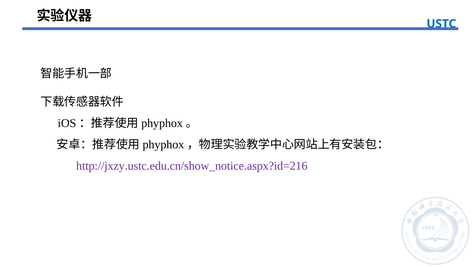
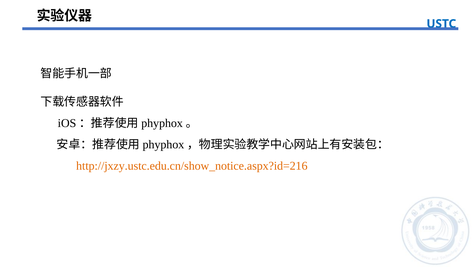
http://jxzy.ustc.edu.cn/show_notice.aspx?id=216 colour: purple -> orange (192, 166)
